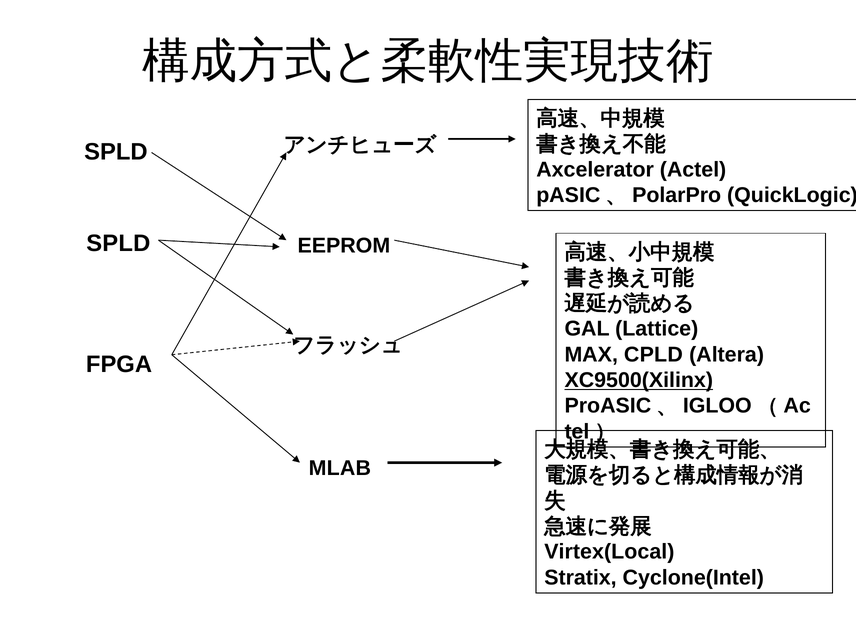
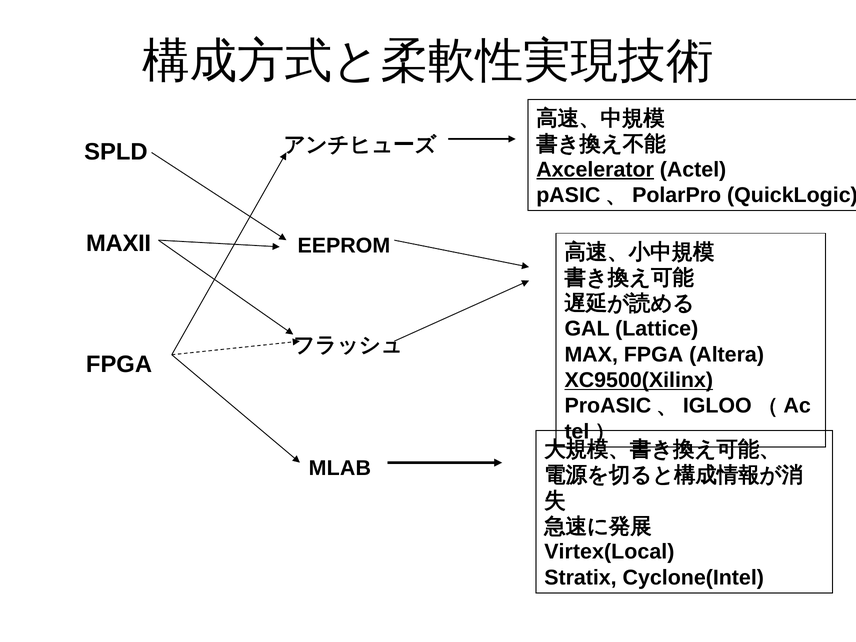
Axcelerator underline: none -> present (595, 169)
SPLD: SPLD -> MAXII (119, 243)
MAX CPLD: CPLD -> FPGA (654, 355)
